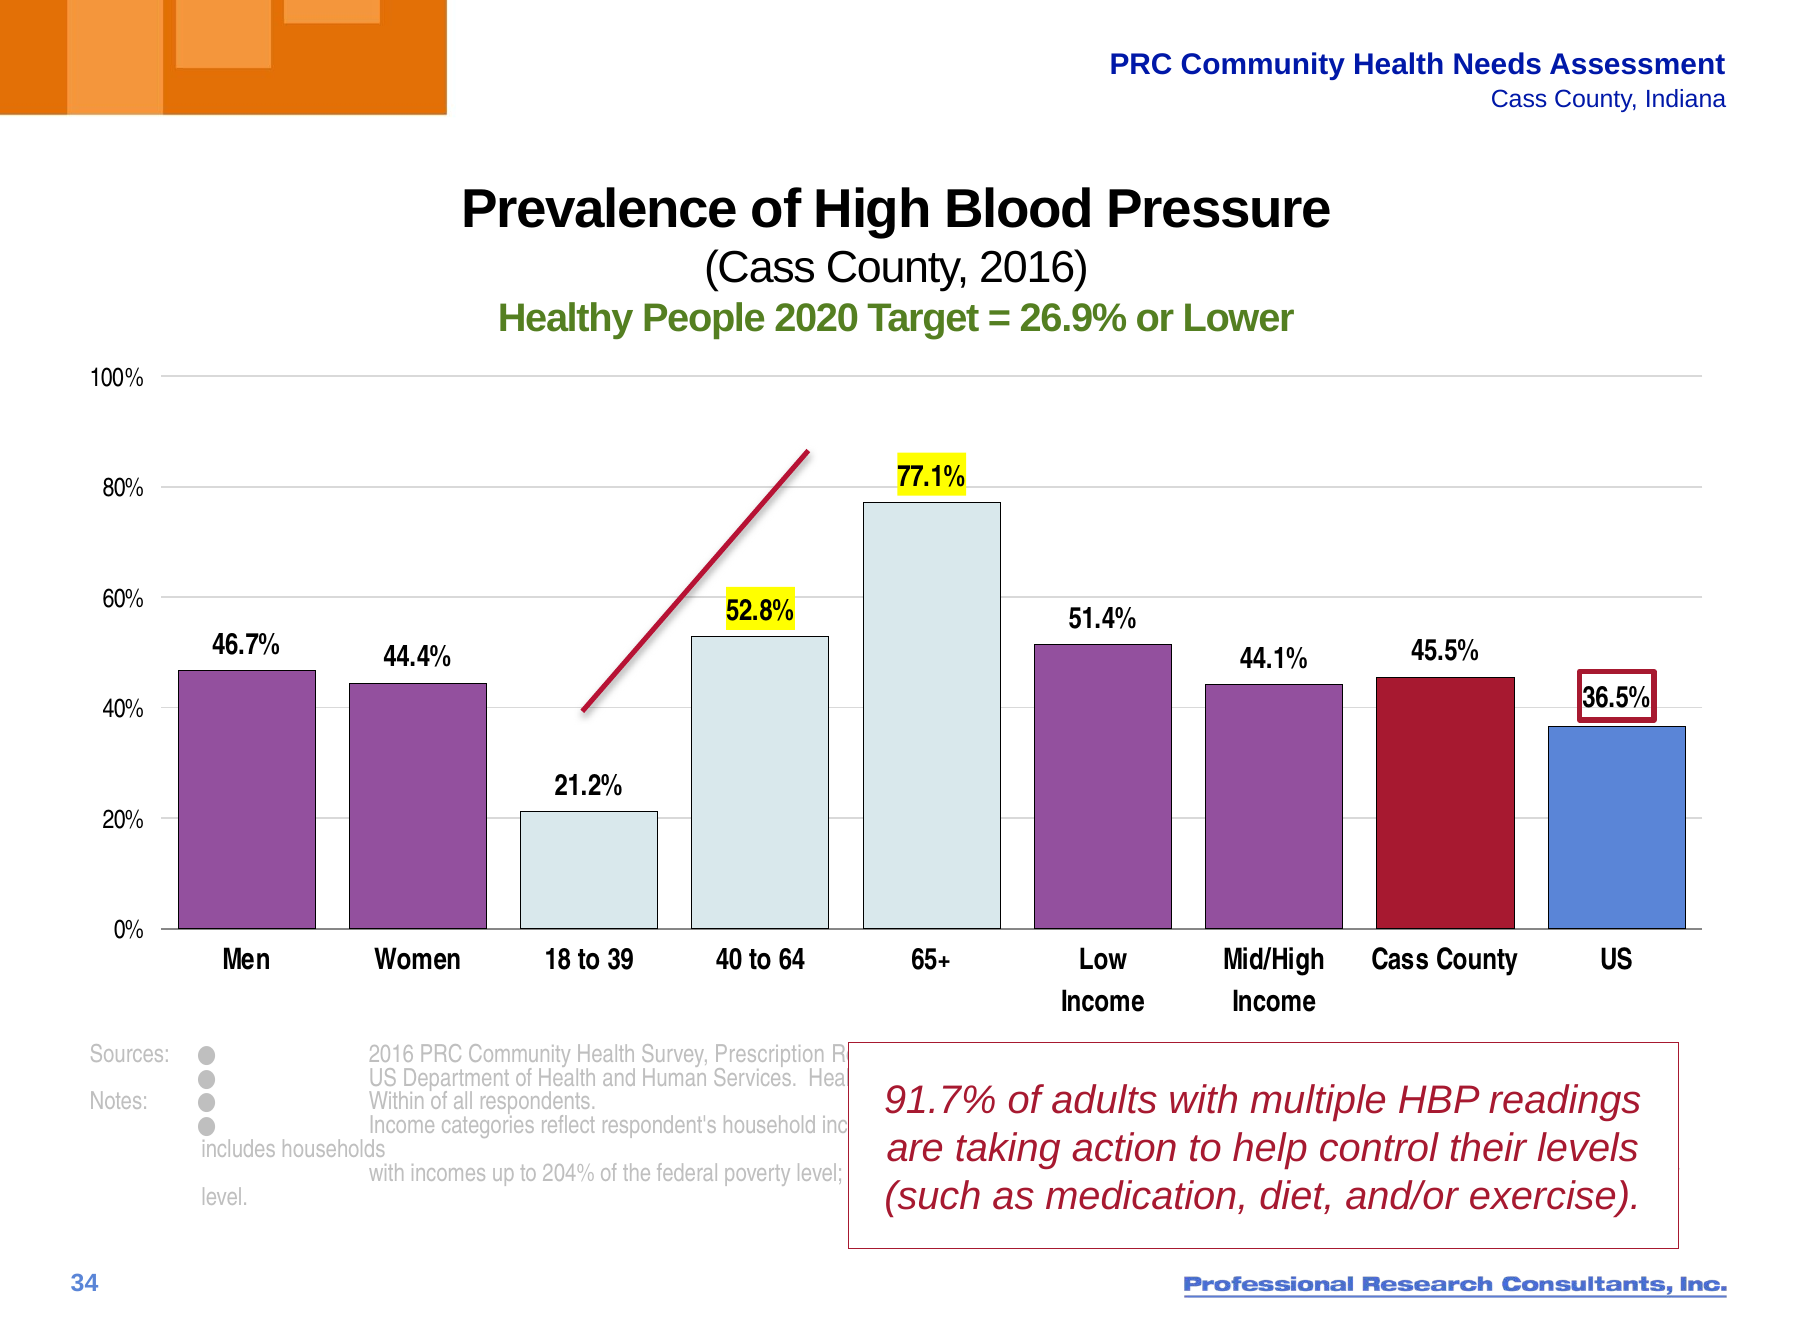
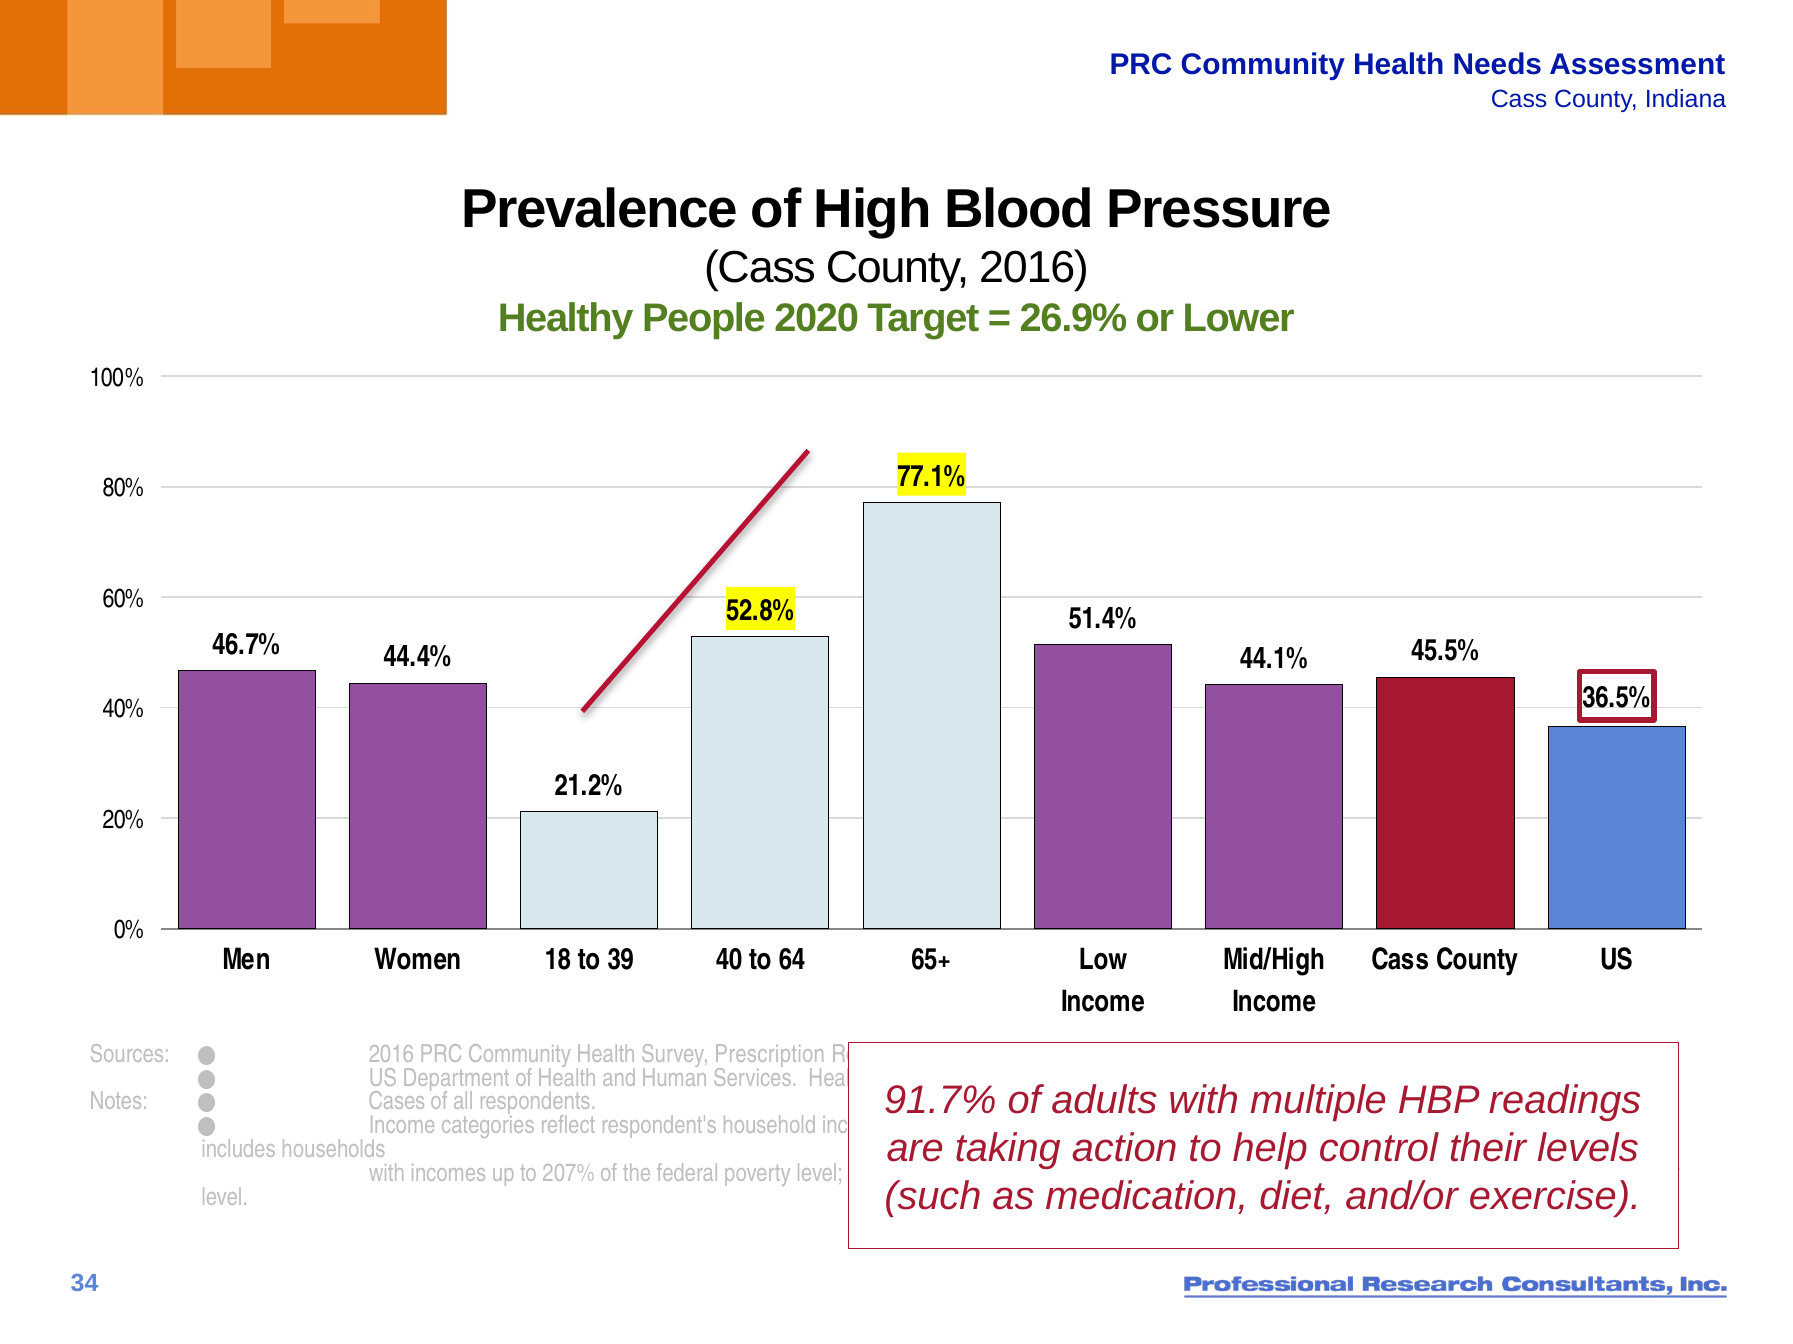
Within: Within -> Cases (397, 1102)
204%: 204% -> 207% (569, 1174)
